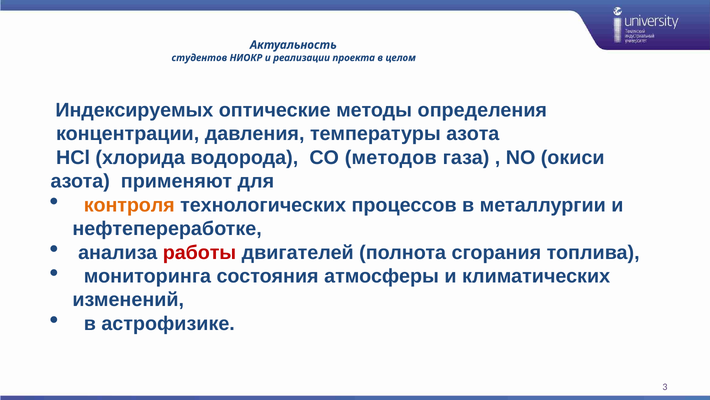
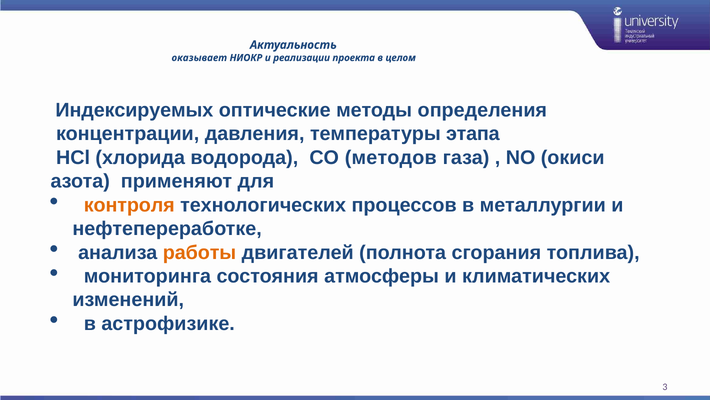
студентов: студентов -> оказывает (199, 58)
температуры азота: азота -> этапа (473, 134)
работы colour: red -> orange (200, 252)
